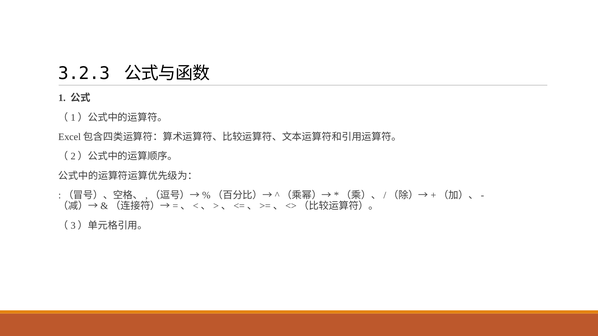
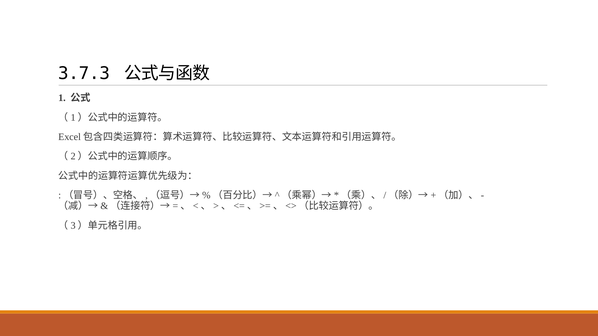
3.2.3: 3.2.3 -> 3.7.3 (84, 74)
